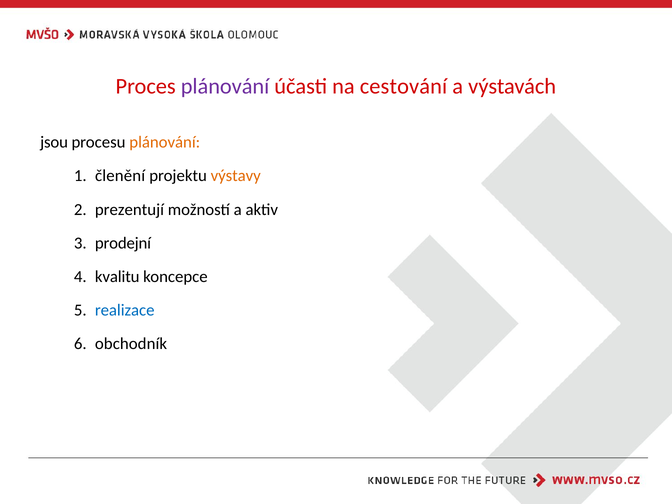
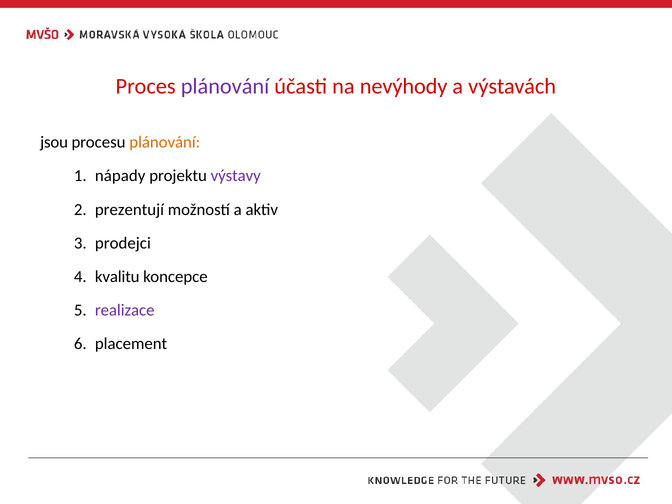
cestování: cestování -> nevýhody (404, 87)
členění: členění -> nápady (120, 176)
výstavy colour: orange -> purple (236, 176)
prodejní: prodejní -> prodejci (123, 243)
realizace colour: blue -> purple (125, 310)
obchodník: obchodník -> placement (131, 344)
